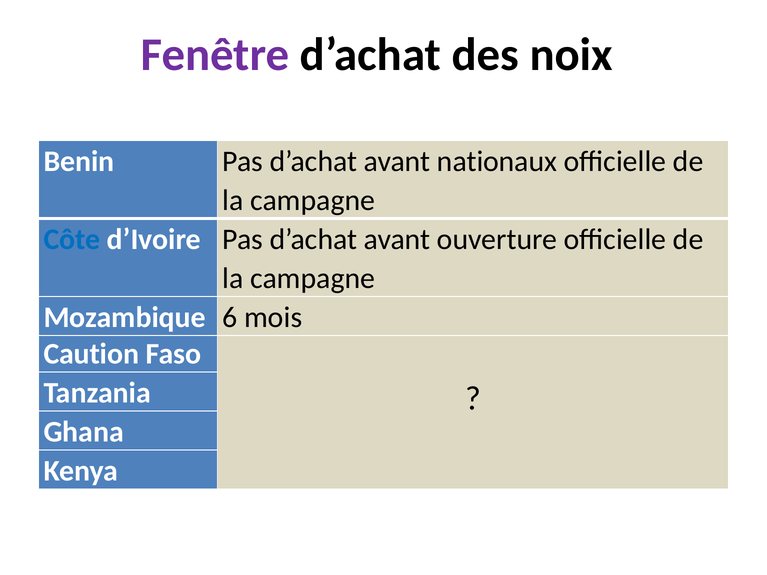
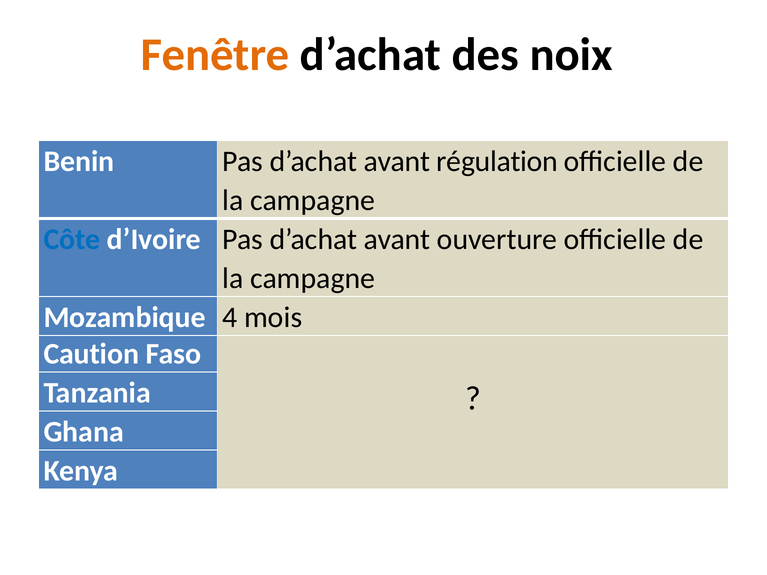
Fenêtre colour: purple -> orange (215, 55)
nationaux: nationaux -> régulation (497, 162)
6: 6 -> 4 (230, 318)
